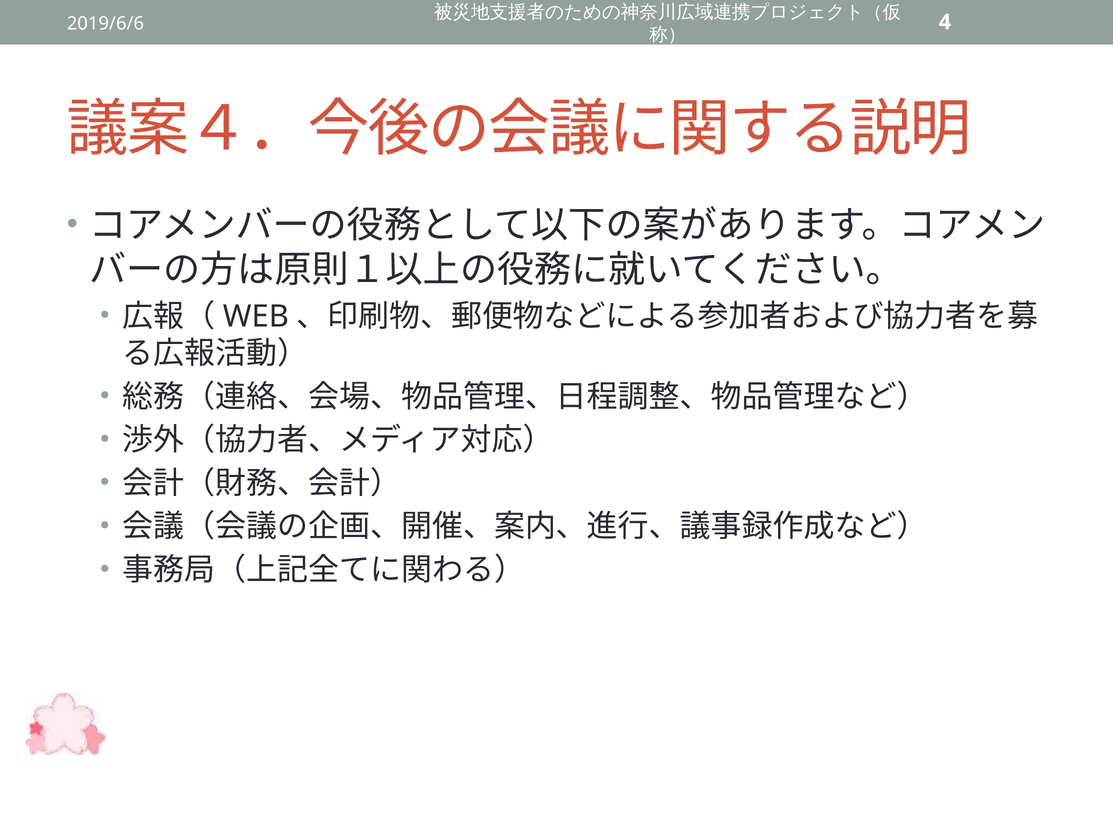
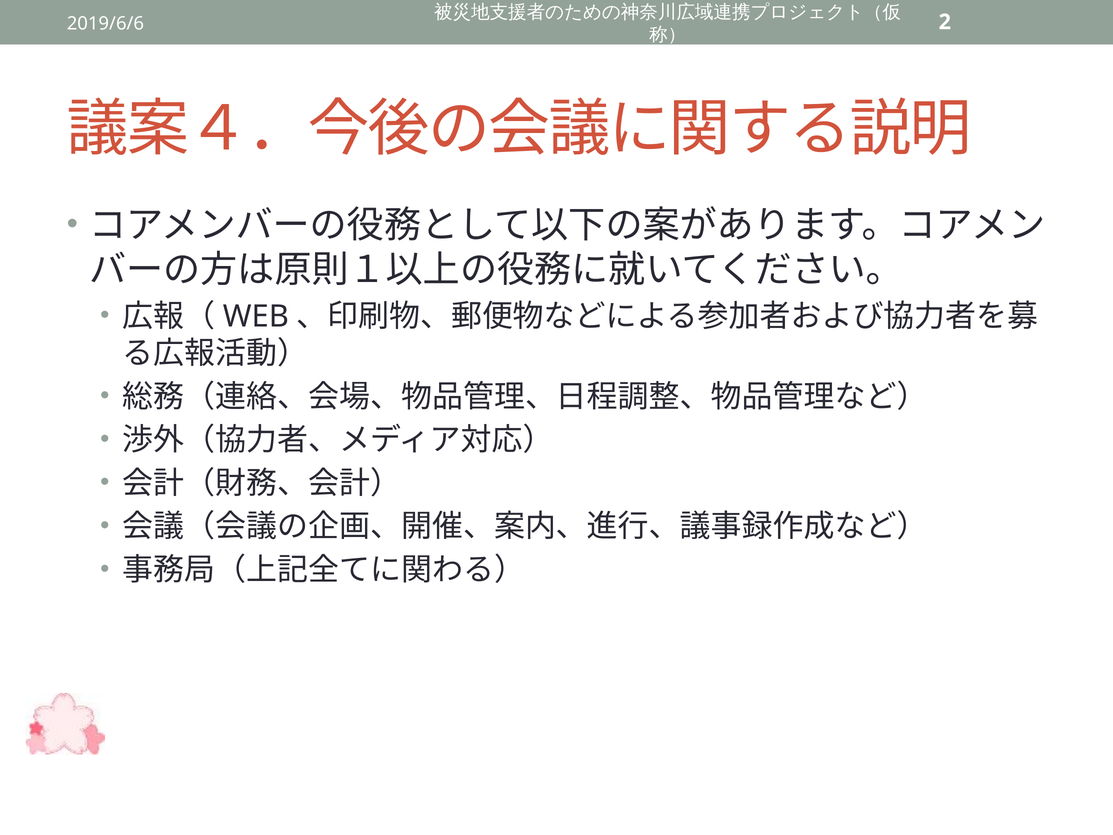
4: 4 -> 2 (945, 22)
